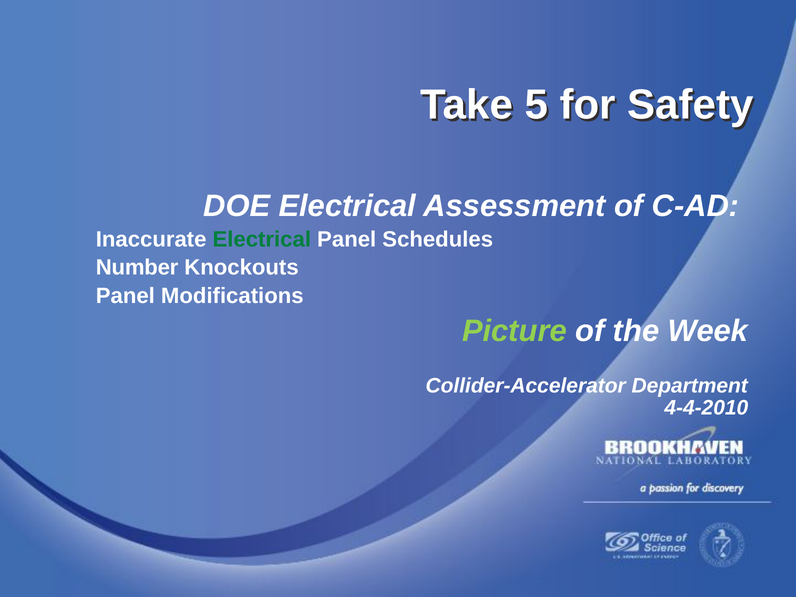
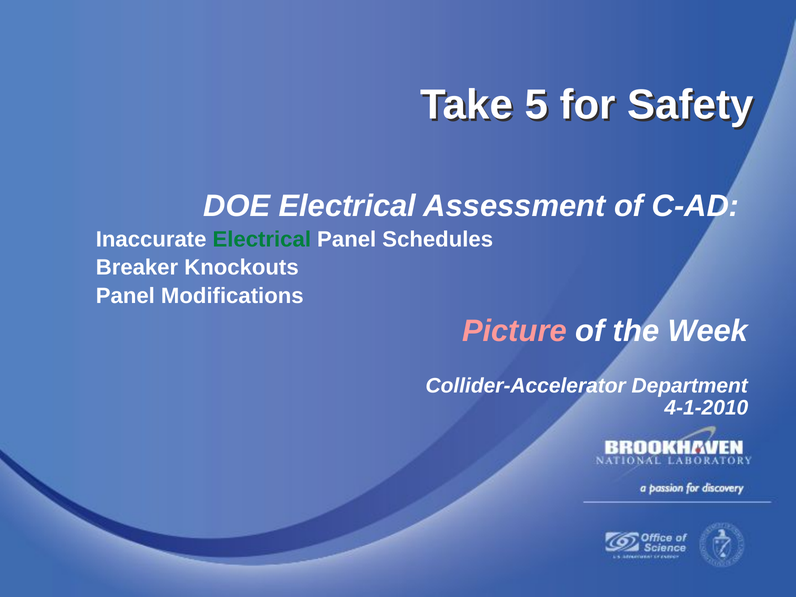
Number: Number -> Breaker (137, 268)
Picture colour: light green -> pink (514, 331)
4-4-2010: 4-4-2010 -> 4-1-2010 (706, 408)
